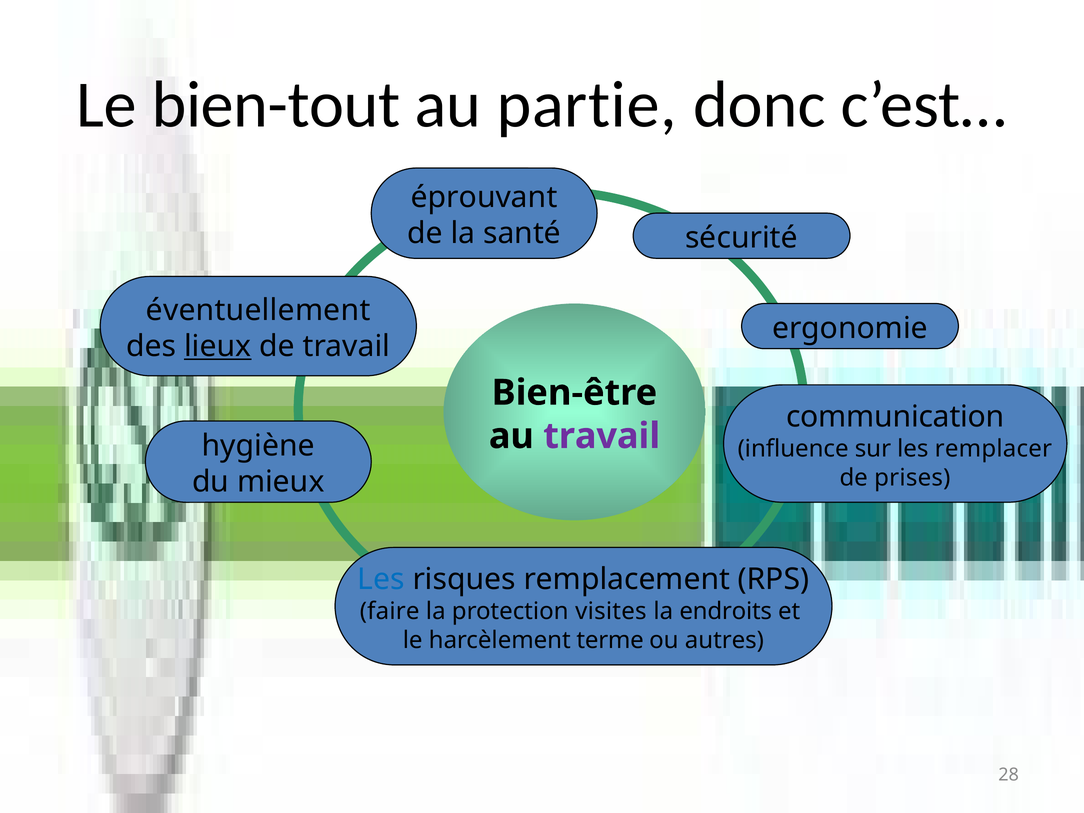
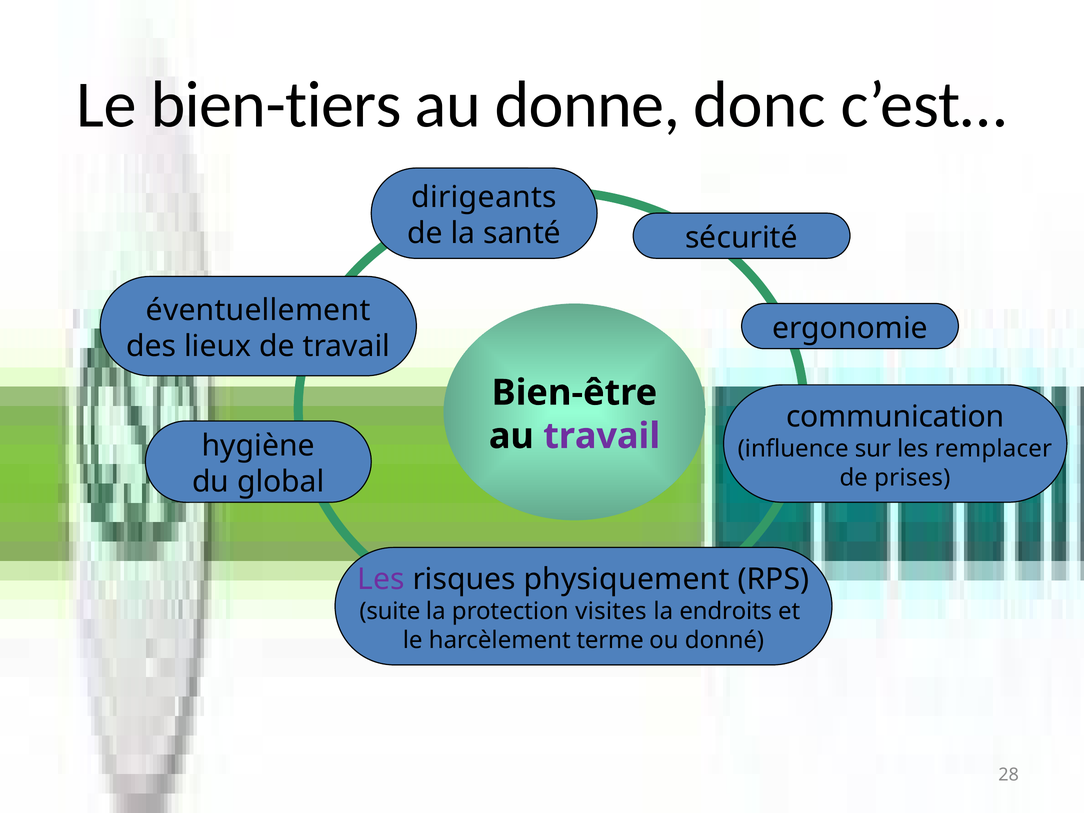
bien-tout: bien-tout -> bien-tiers (276, 105)
partie: partie -> donne (587, 105)
éprouvant: éprouvant -> dirigeants (484, 197)
lieux underline: present -> none (218, 346)
mieux: mieux -> global (281, 482)
Les colour: blue -> purple (381, 579)
remplacement: remplacement -> physiquement (627, 579)
faire: faire -> suite (390, 611)
autres: autres -> donné (724, 640)
